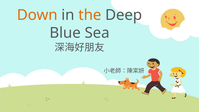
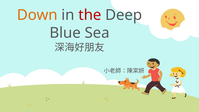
the colour: orange -> red (90, 15)
